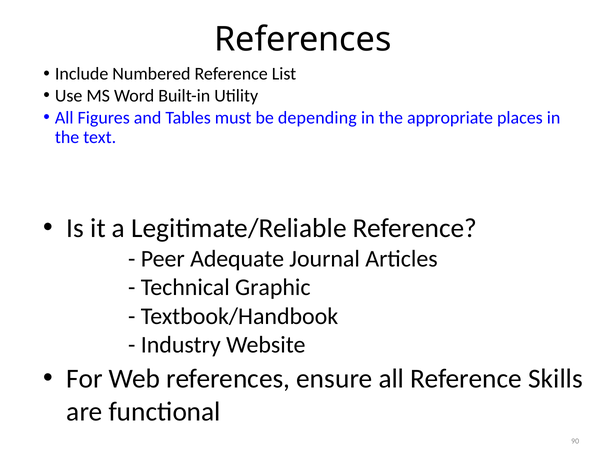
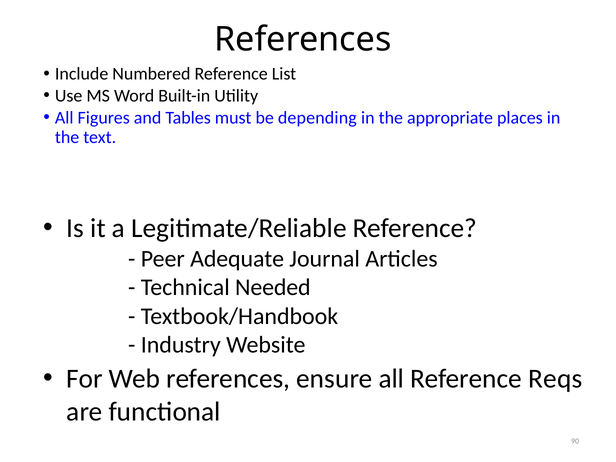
Graphic: Graphic -> Needed (273, 288)
Skills: Skills -> Reqs (555, 379)
